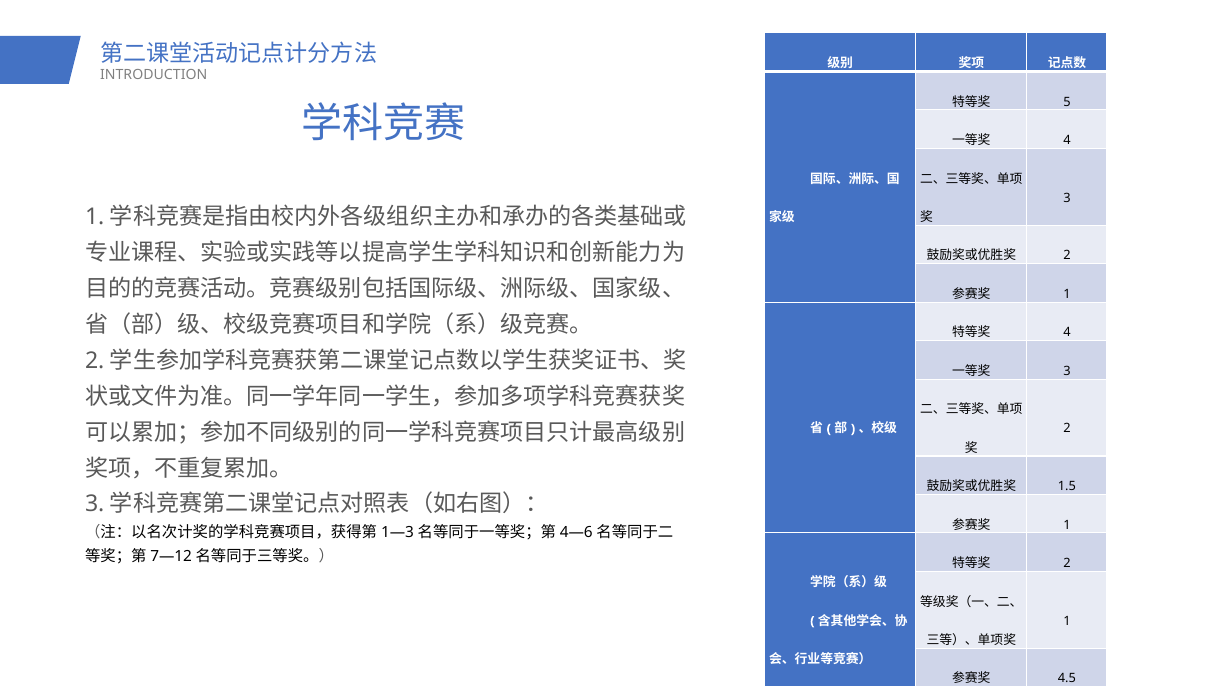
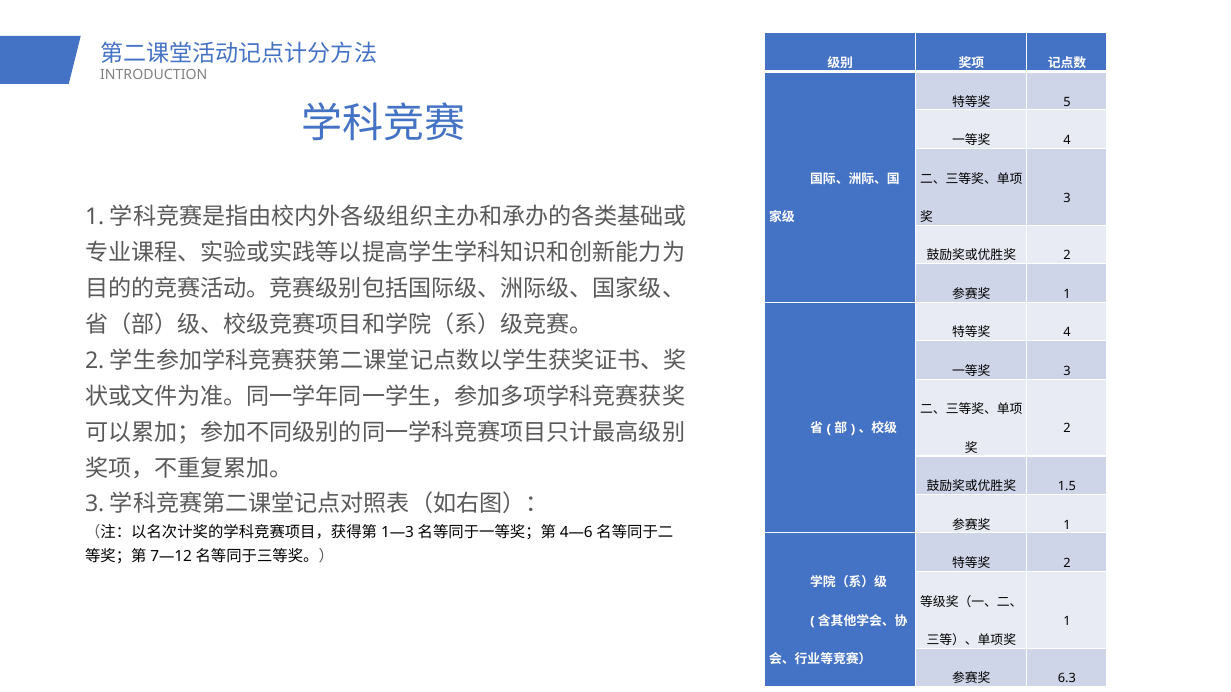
4.5: 4.5 -> 6.3 (1067, 679)
